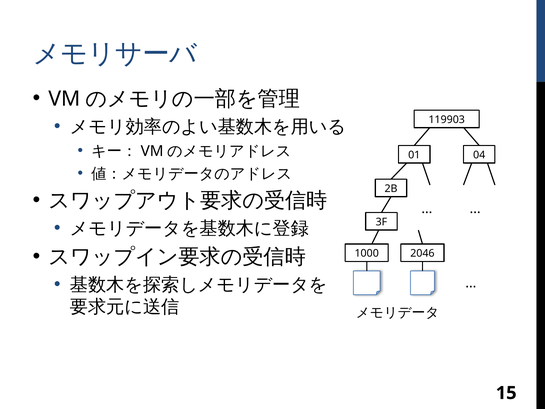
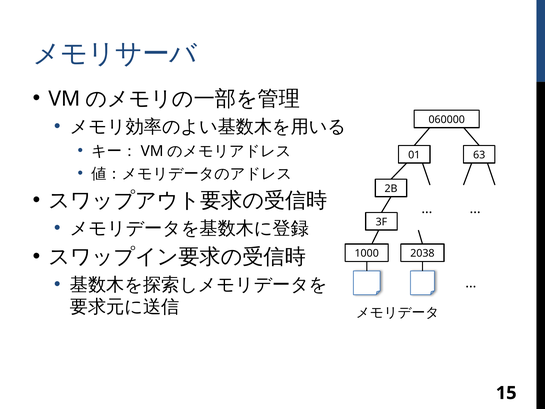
119903: 119903 -> 060000 (447, 120)
04: 04 -> 63 (479, 155)
2046: 2046 -> 2038 (422, 253)
